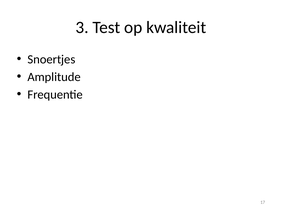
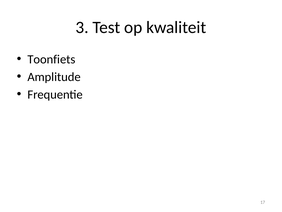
Snoertjes: Snoertjes -> Toonfiets (51, 59)
